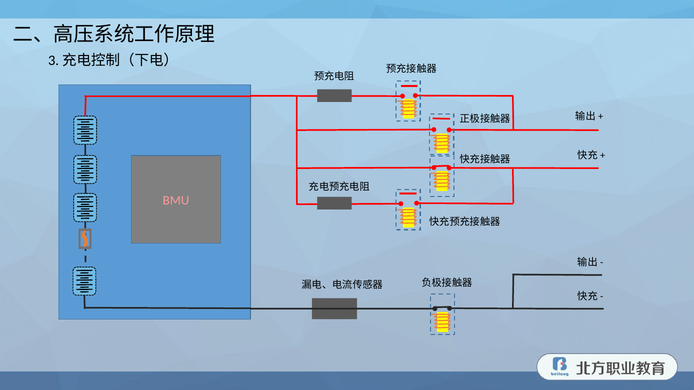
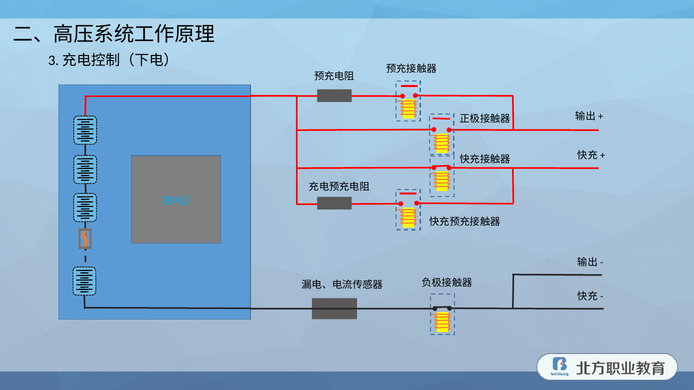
BMU colour: pink -> light blue (176, 201)
